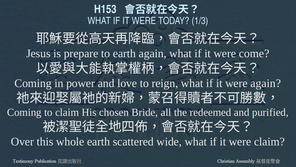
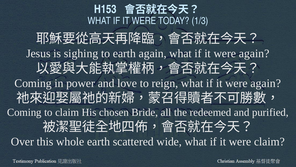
prepare: prepare -> sighing (81, 53)
come: come -> again (254, 53)
